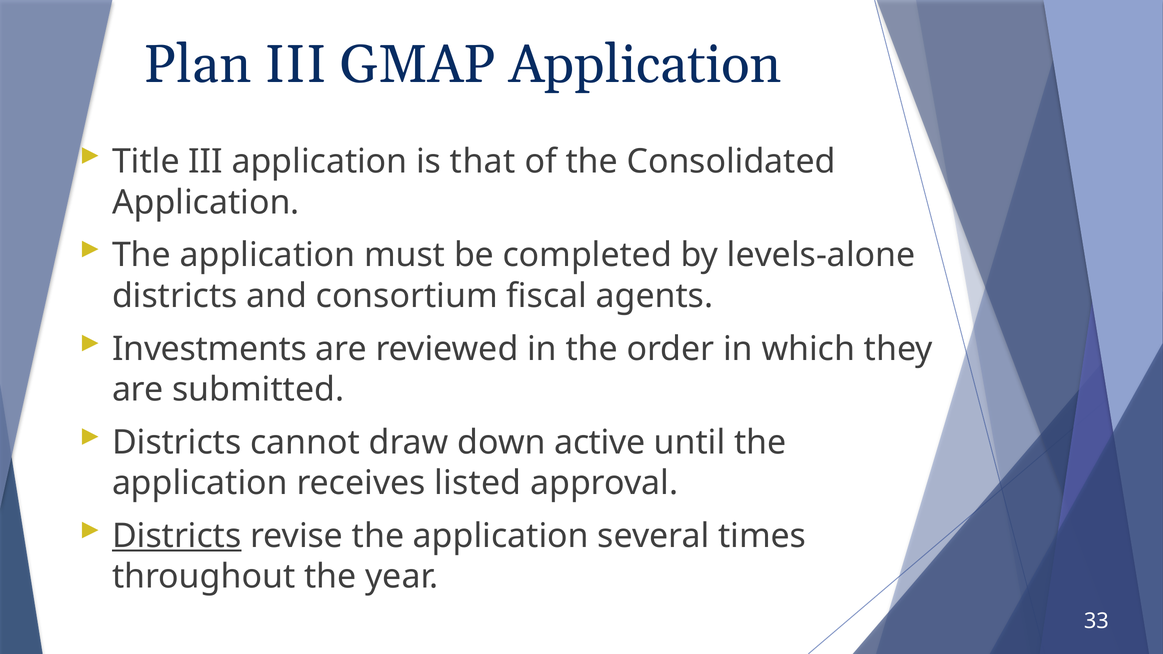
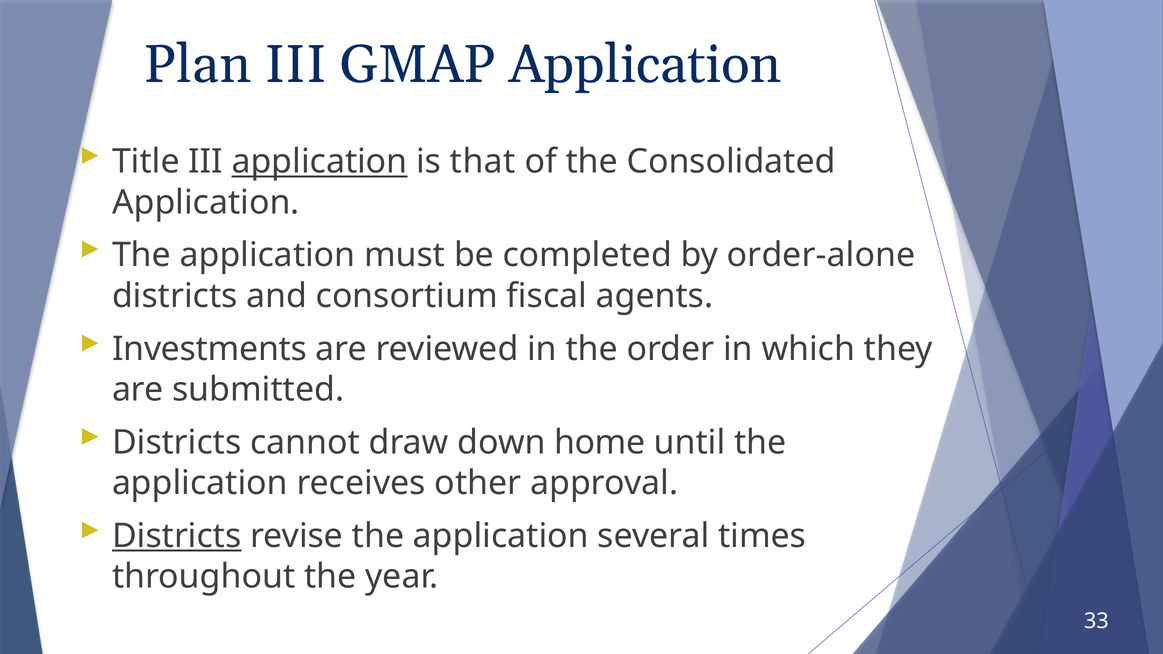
application underline: none -> present (320, 162)
levels-alone: levels-alone -> order-alone (821, 255)
active: active -> home (600, 443)
listed: listed -> other (478, 483)
